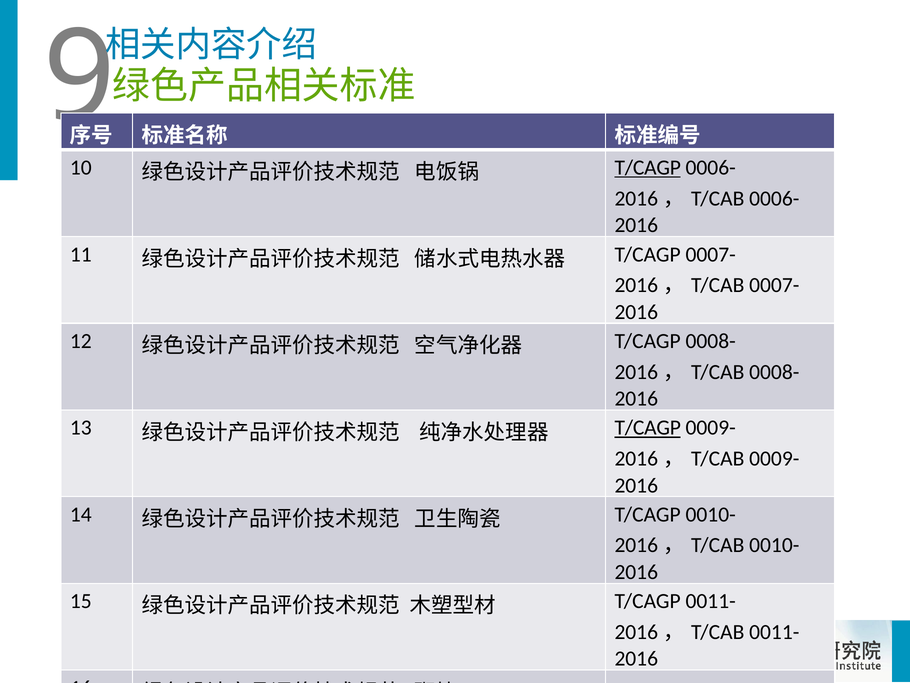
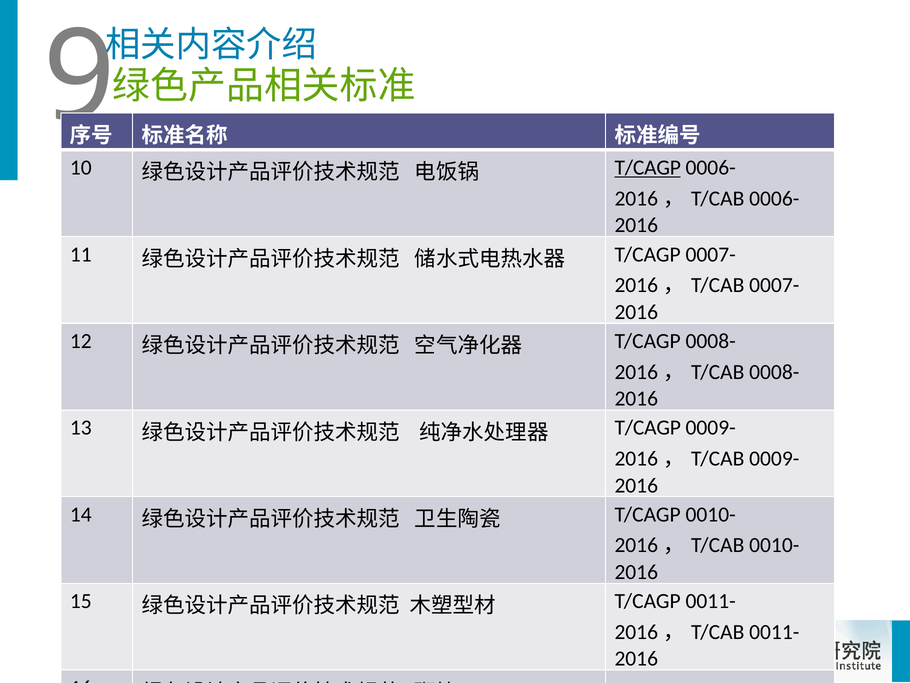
T/CAGP underline: present -> none (648, 428)
